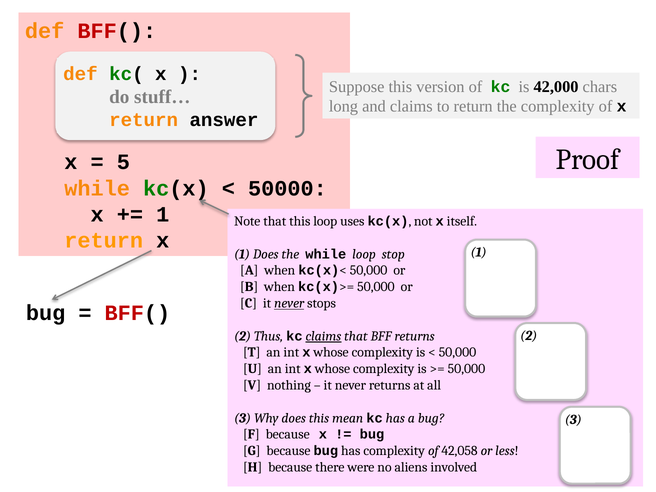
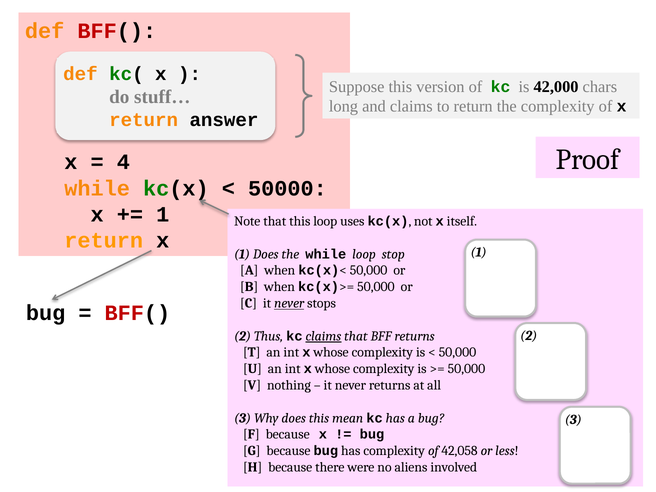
5: 5 -> 4 (123, 162)
